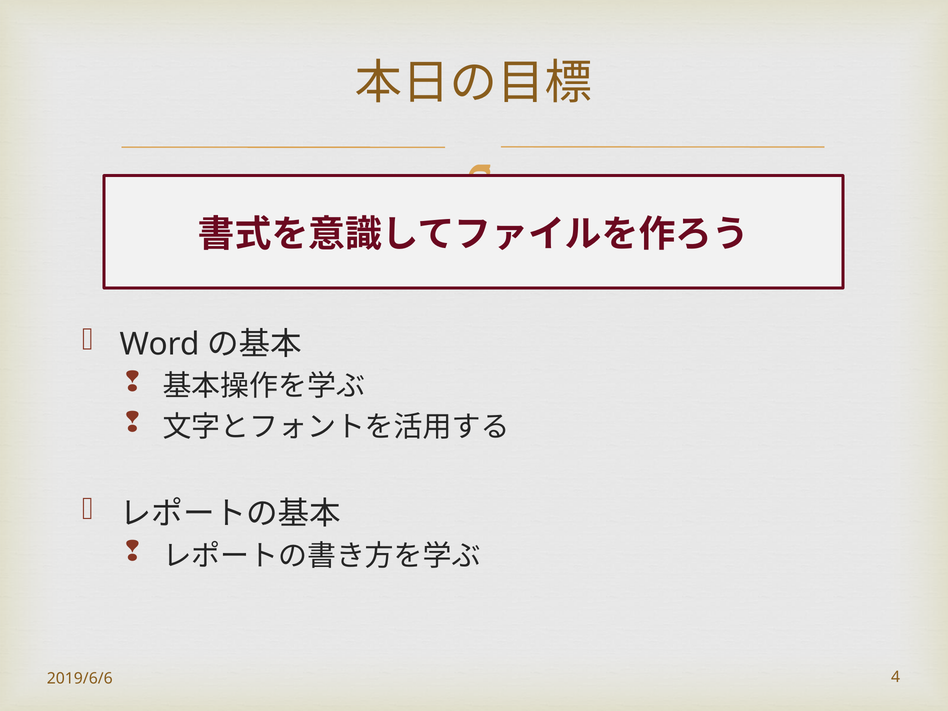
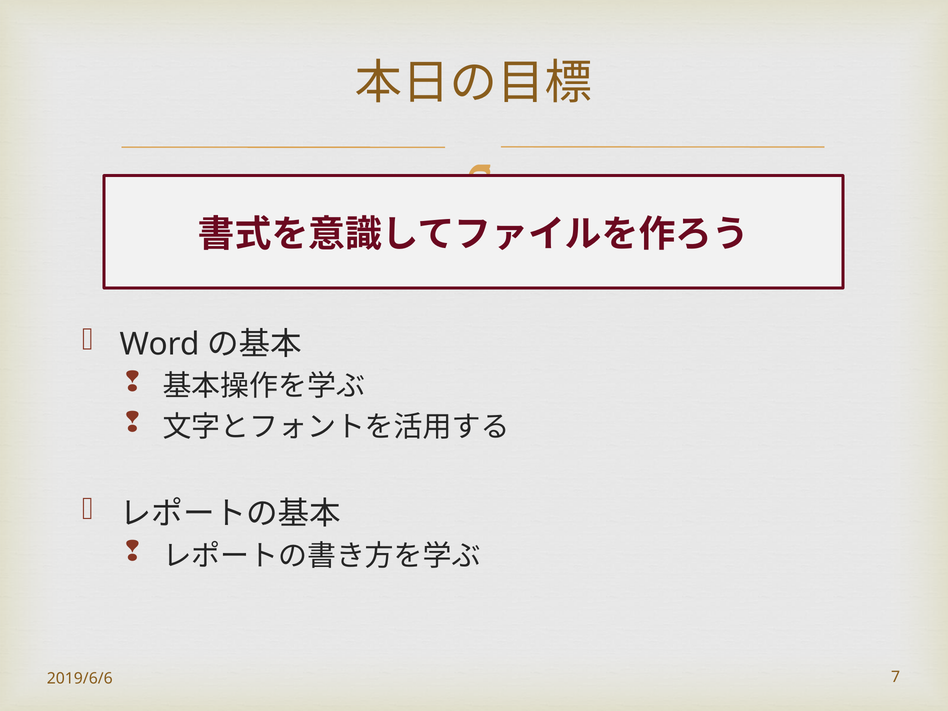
4: 4 -> 7 (896, 677)
